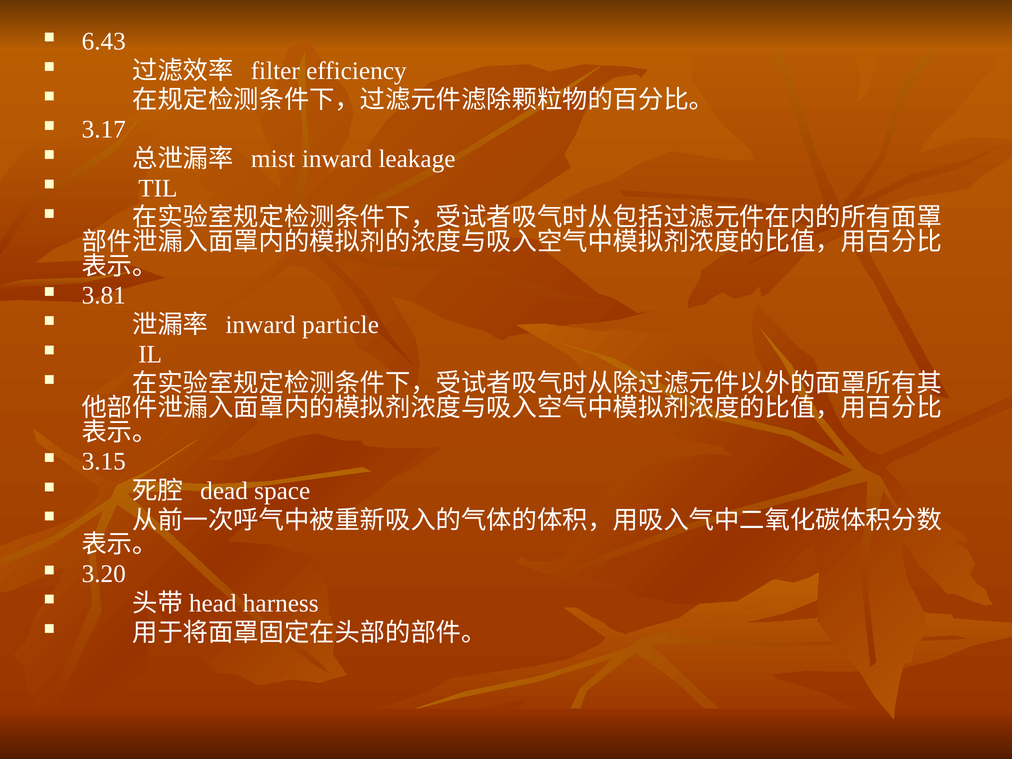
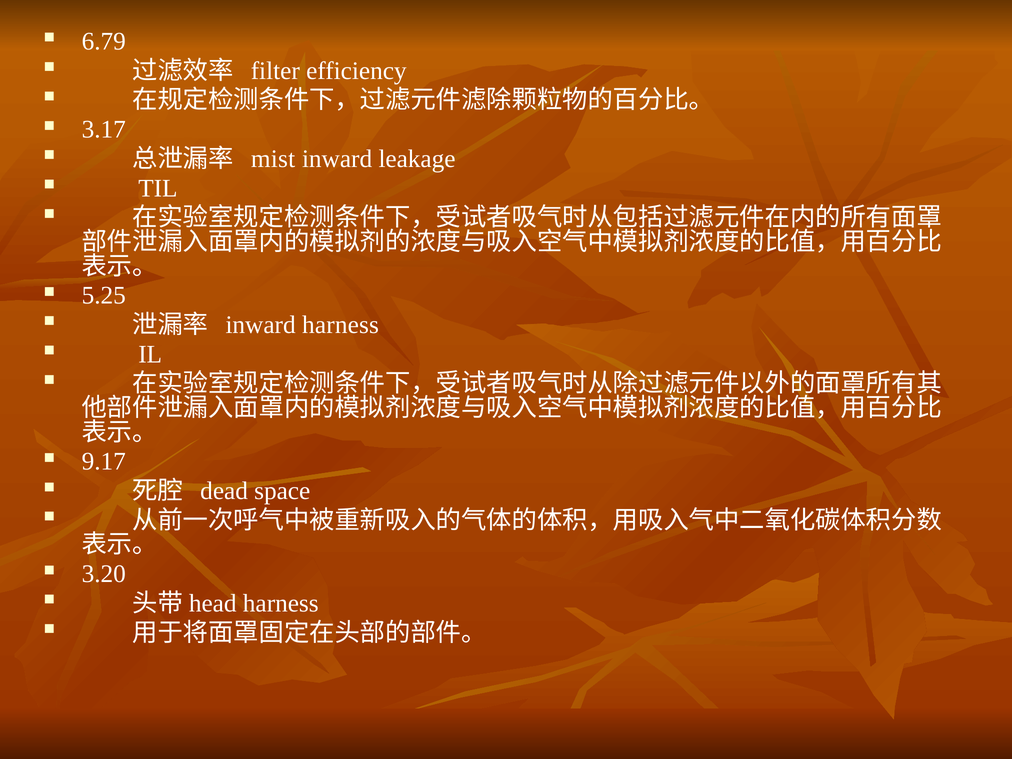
6.43: 6.43 -> 6.79 (104, 41)
3.81: 3.81 -> 5.25 (104, 296)
inward particle: particle -> harness (341, 325)
3.15: 3.15 -> 9.17 (104, 462)
